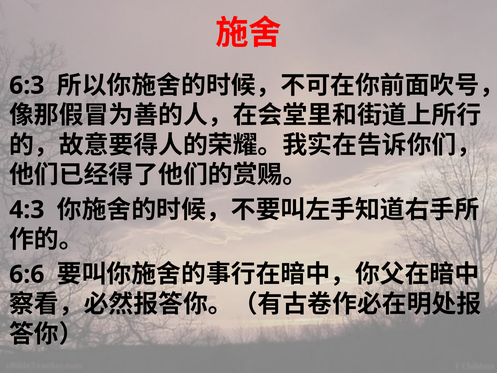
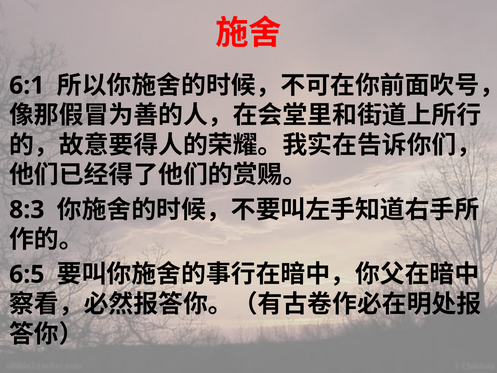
6:3: 6:3 -> 6:1 (27, 85)
4:3: 4:3 -> 8:3 (27, 210)
6:6: 6:6 -> 6:5 (27, 274)
